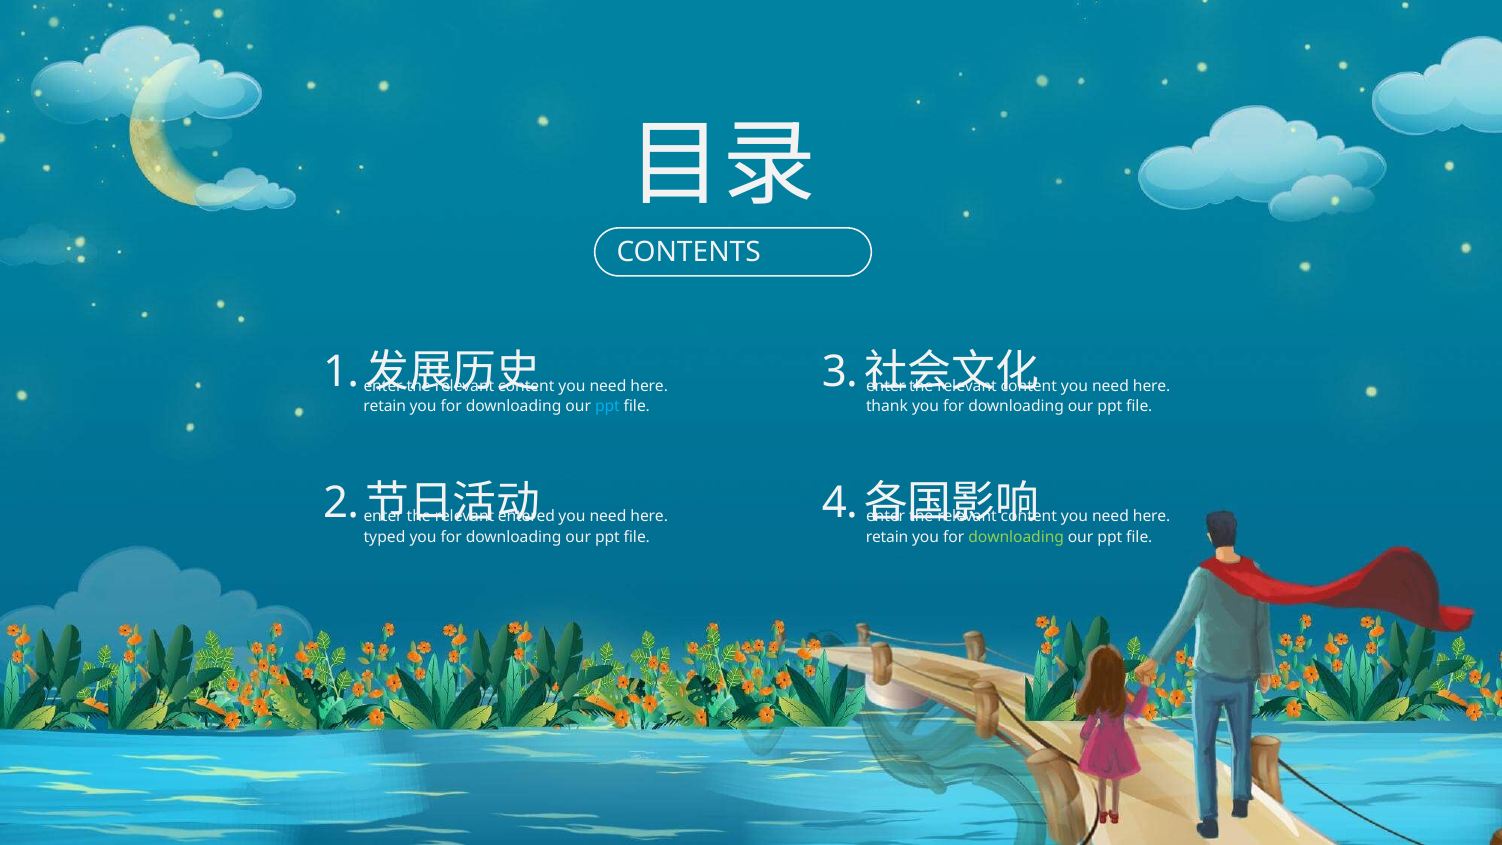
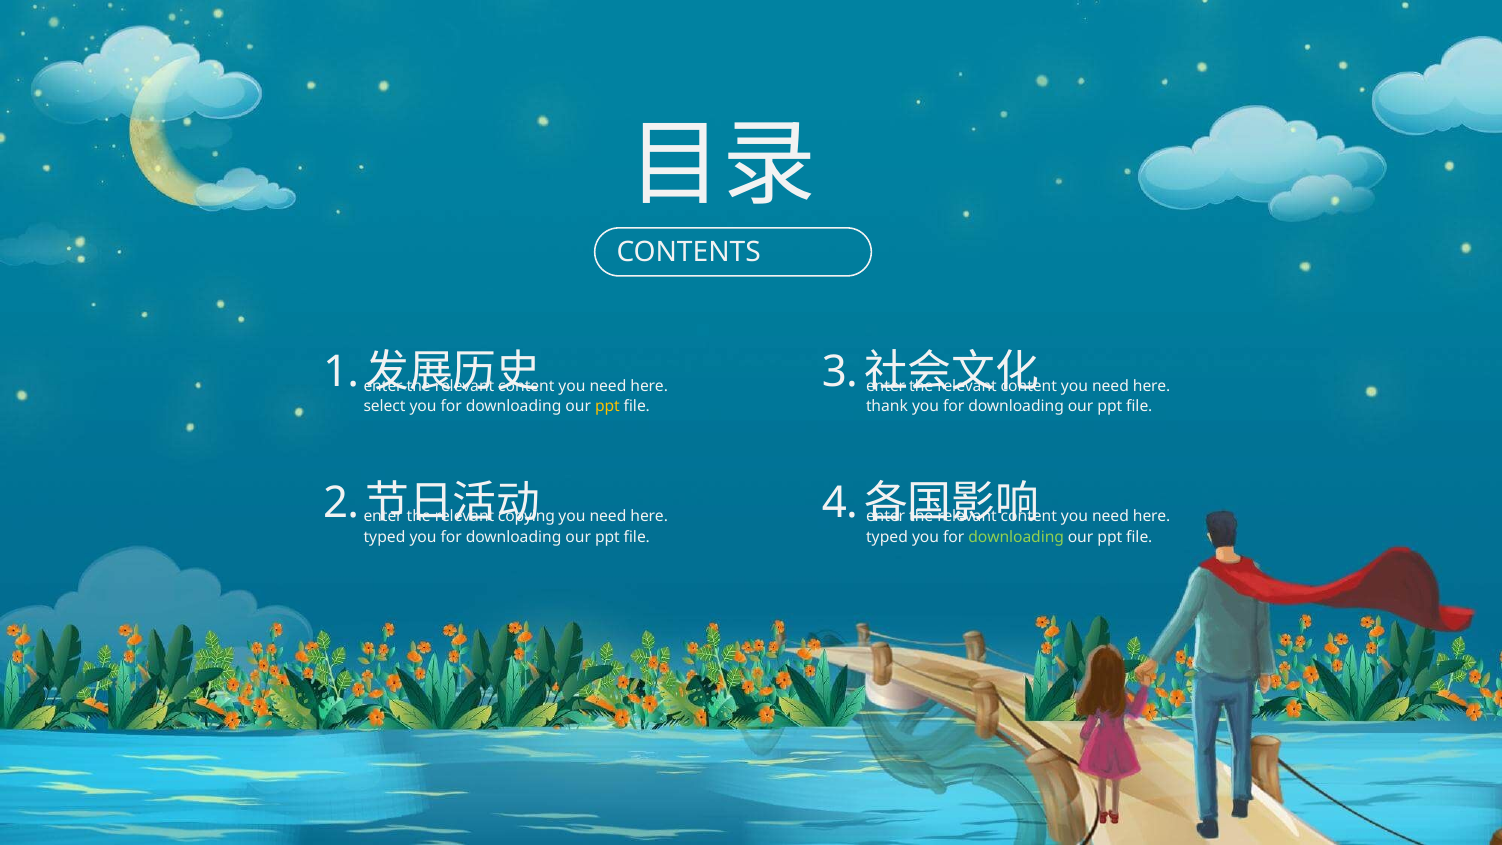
retain: retain -> select (385, 407)
ppt colour: light blue -> yellow (607, 407)
entered: entered -> copying (526, 517)
retain: retain -> typed (887, 537)
